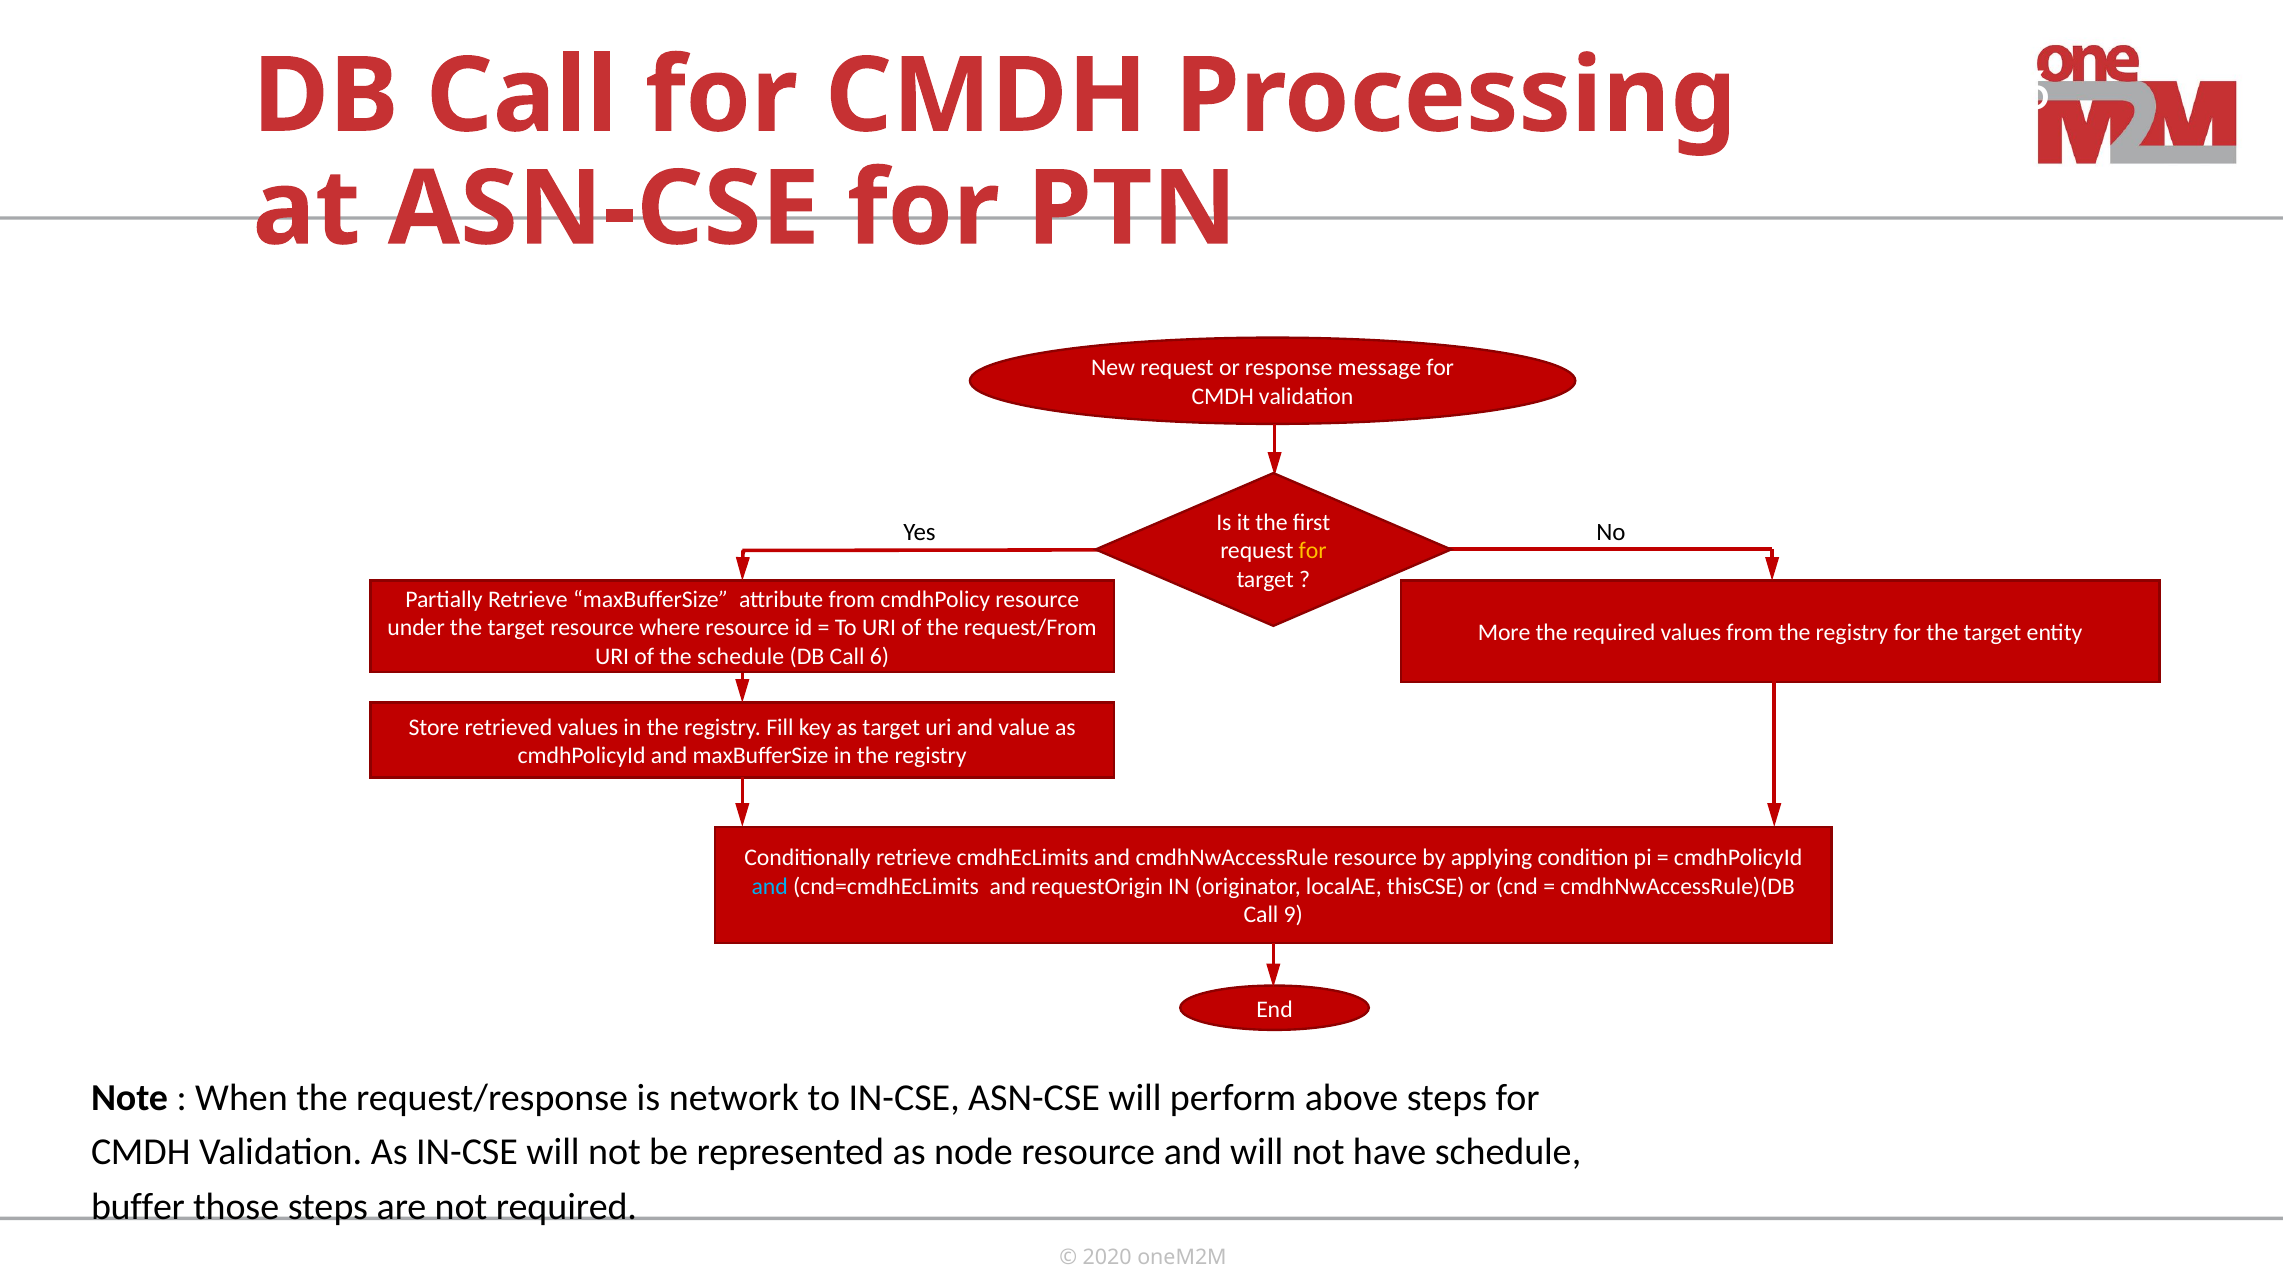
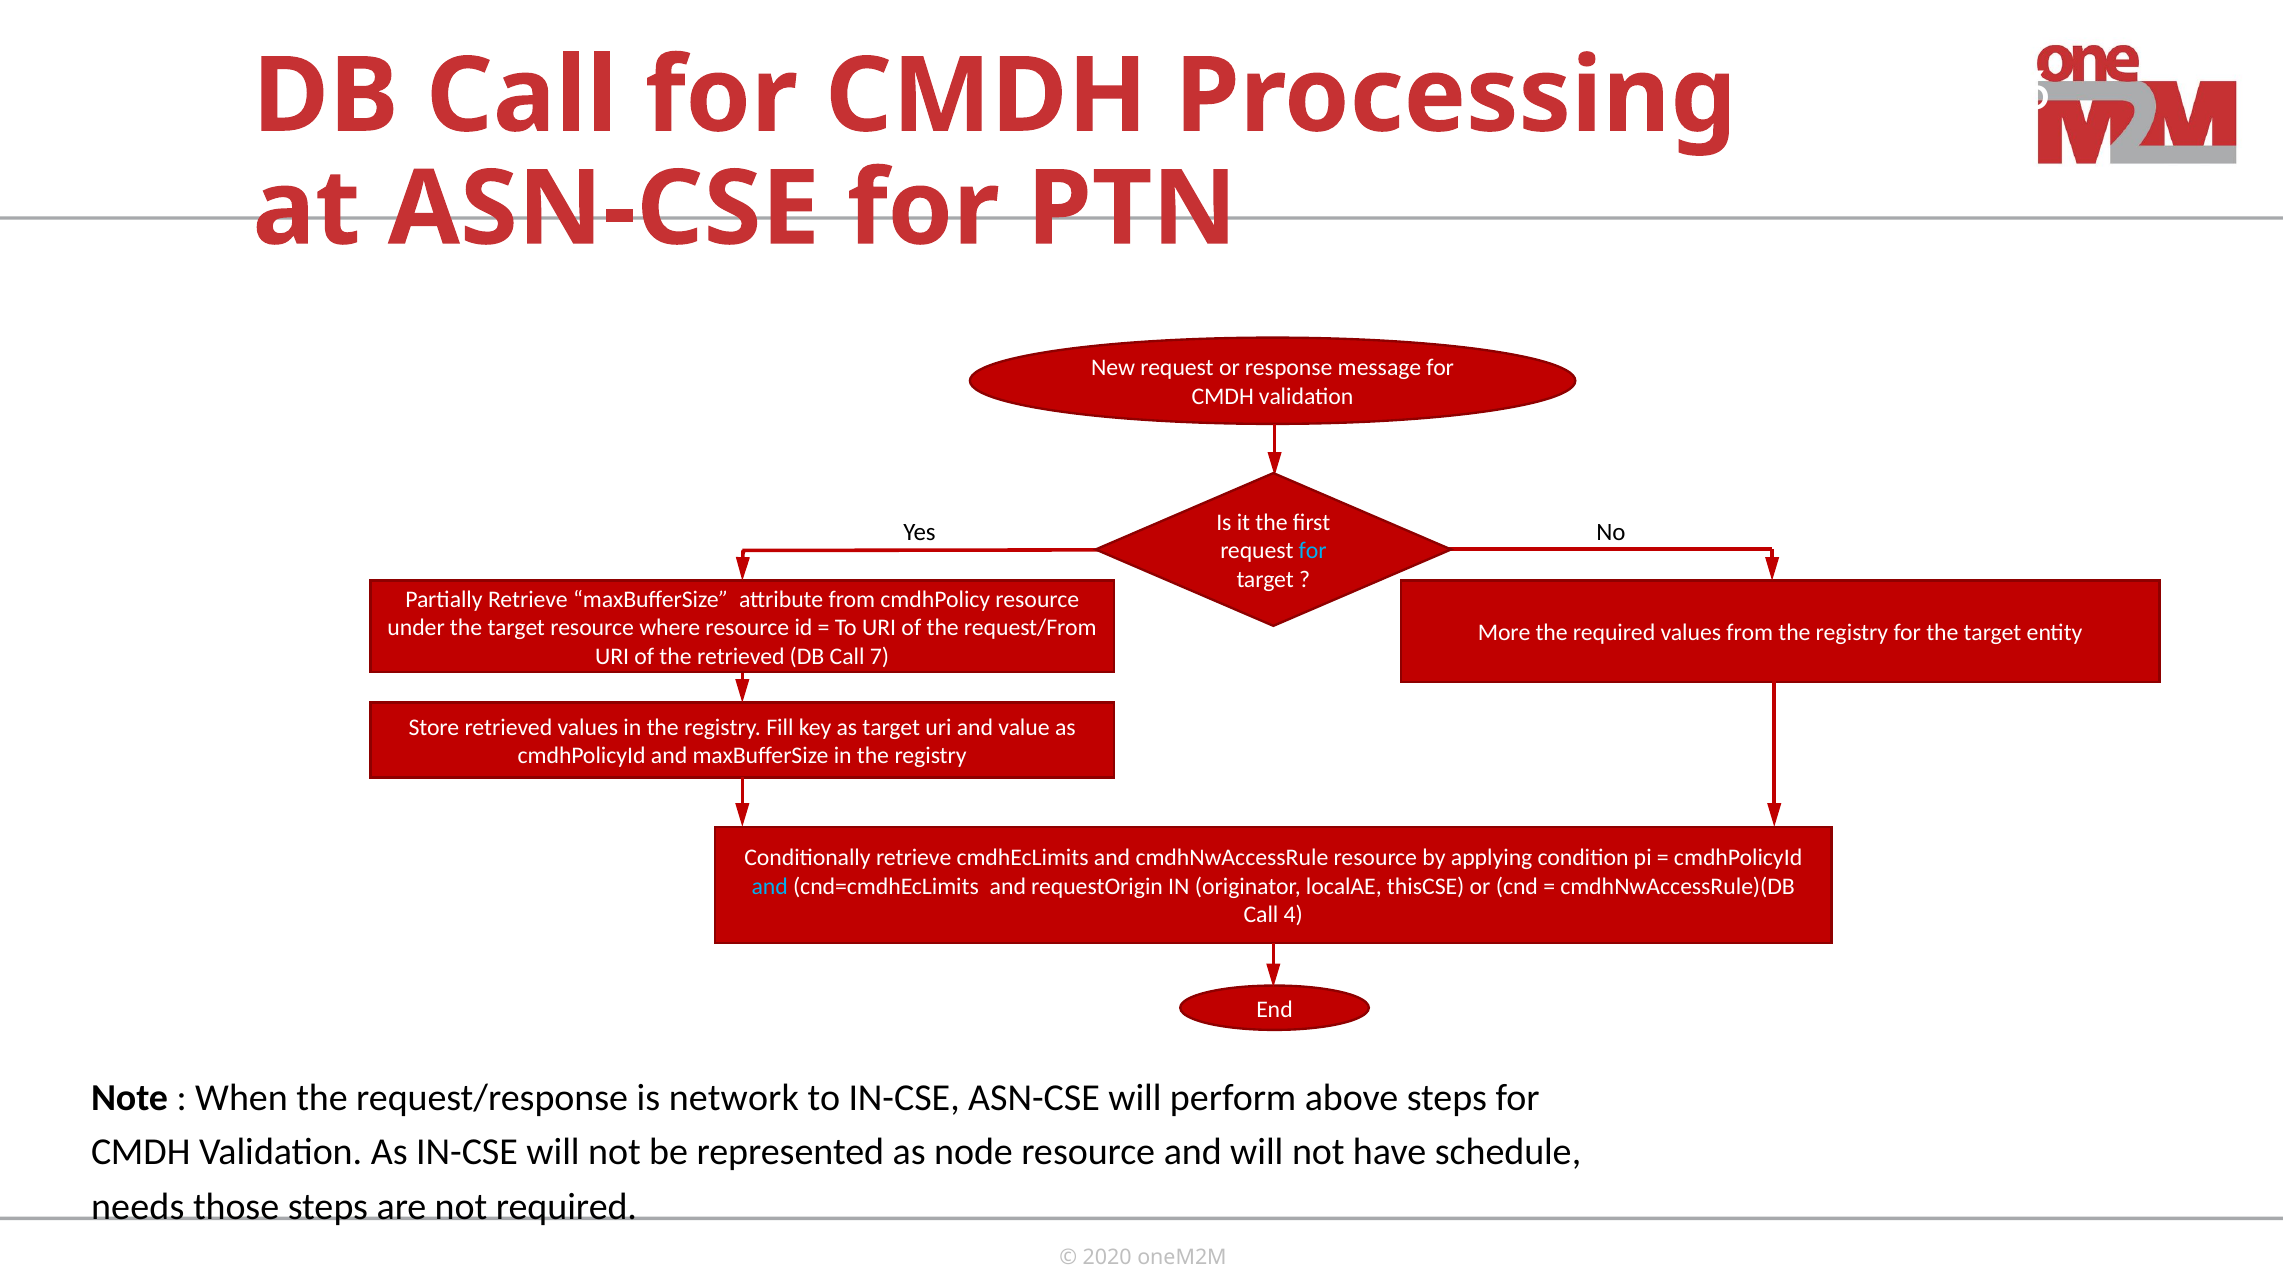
for colour: yellow -> light blue (1313, 551)
the schedule: schedule -> retrieved (741, 657)
6: 6 -> 7 (880, 657)
9: 9 -> 4 (1293, 915)
buffer: buffer -> needs (138, 1207)
